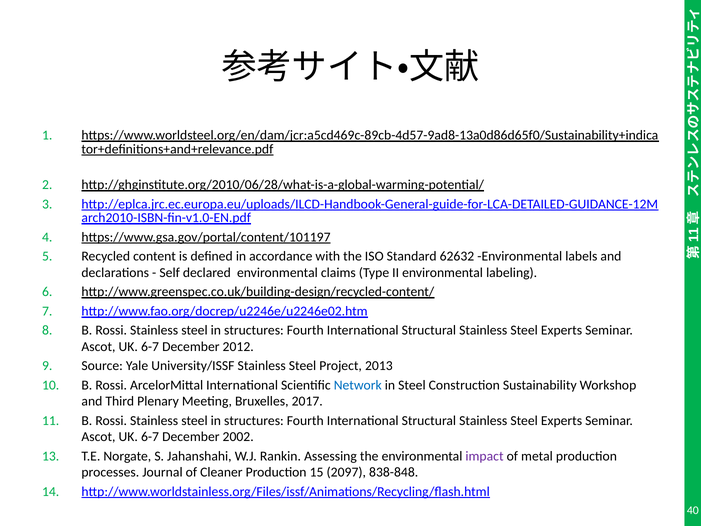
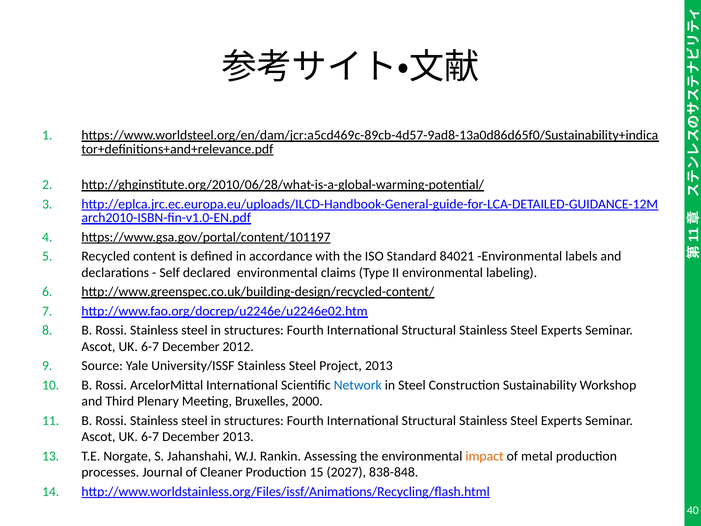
62632: 62632 -> 84021 (457, 256)
2017: 2017 -> 2000 (307, 401)
December 2002: 2002 -> 2013 (238, 437)
impact colour: purple -> orange (485, 456)
2097: 2097 -> 2027 (346, 472)
